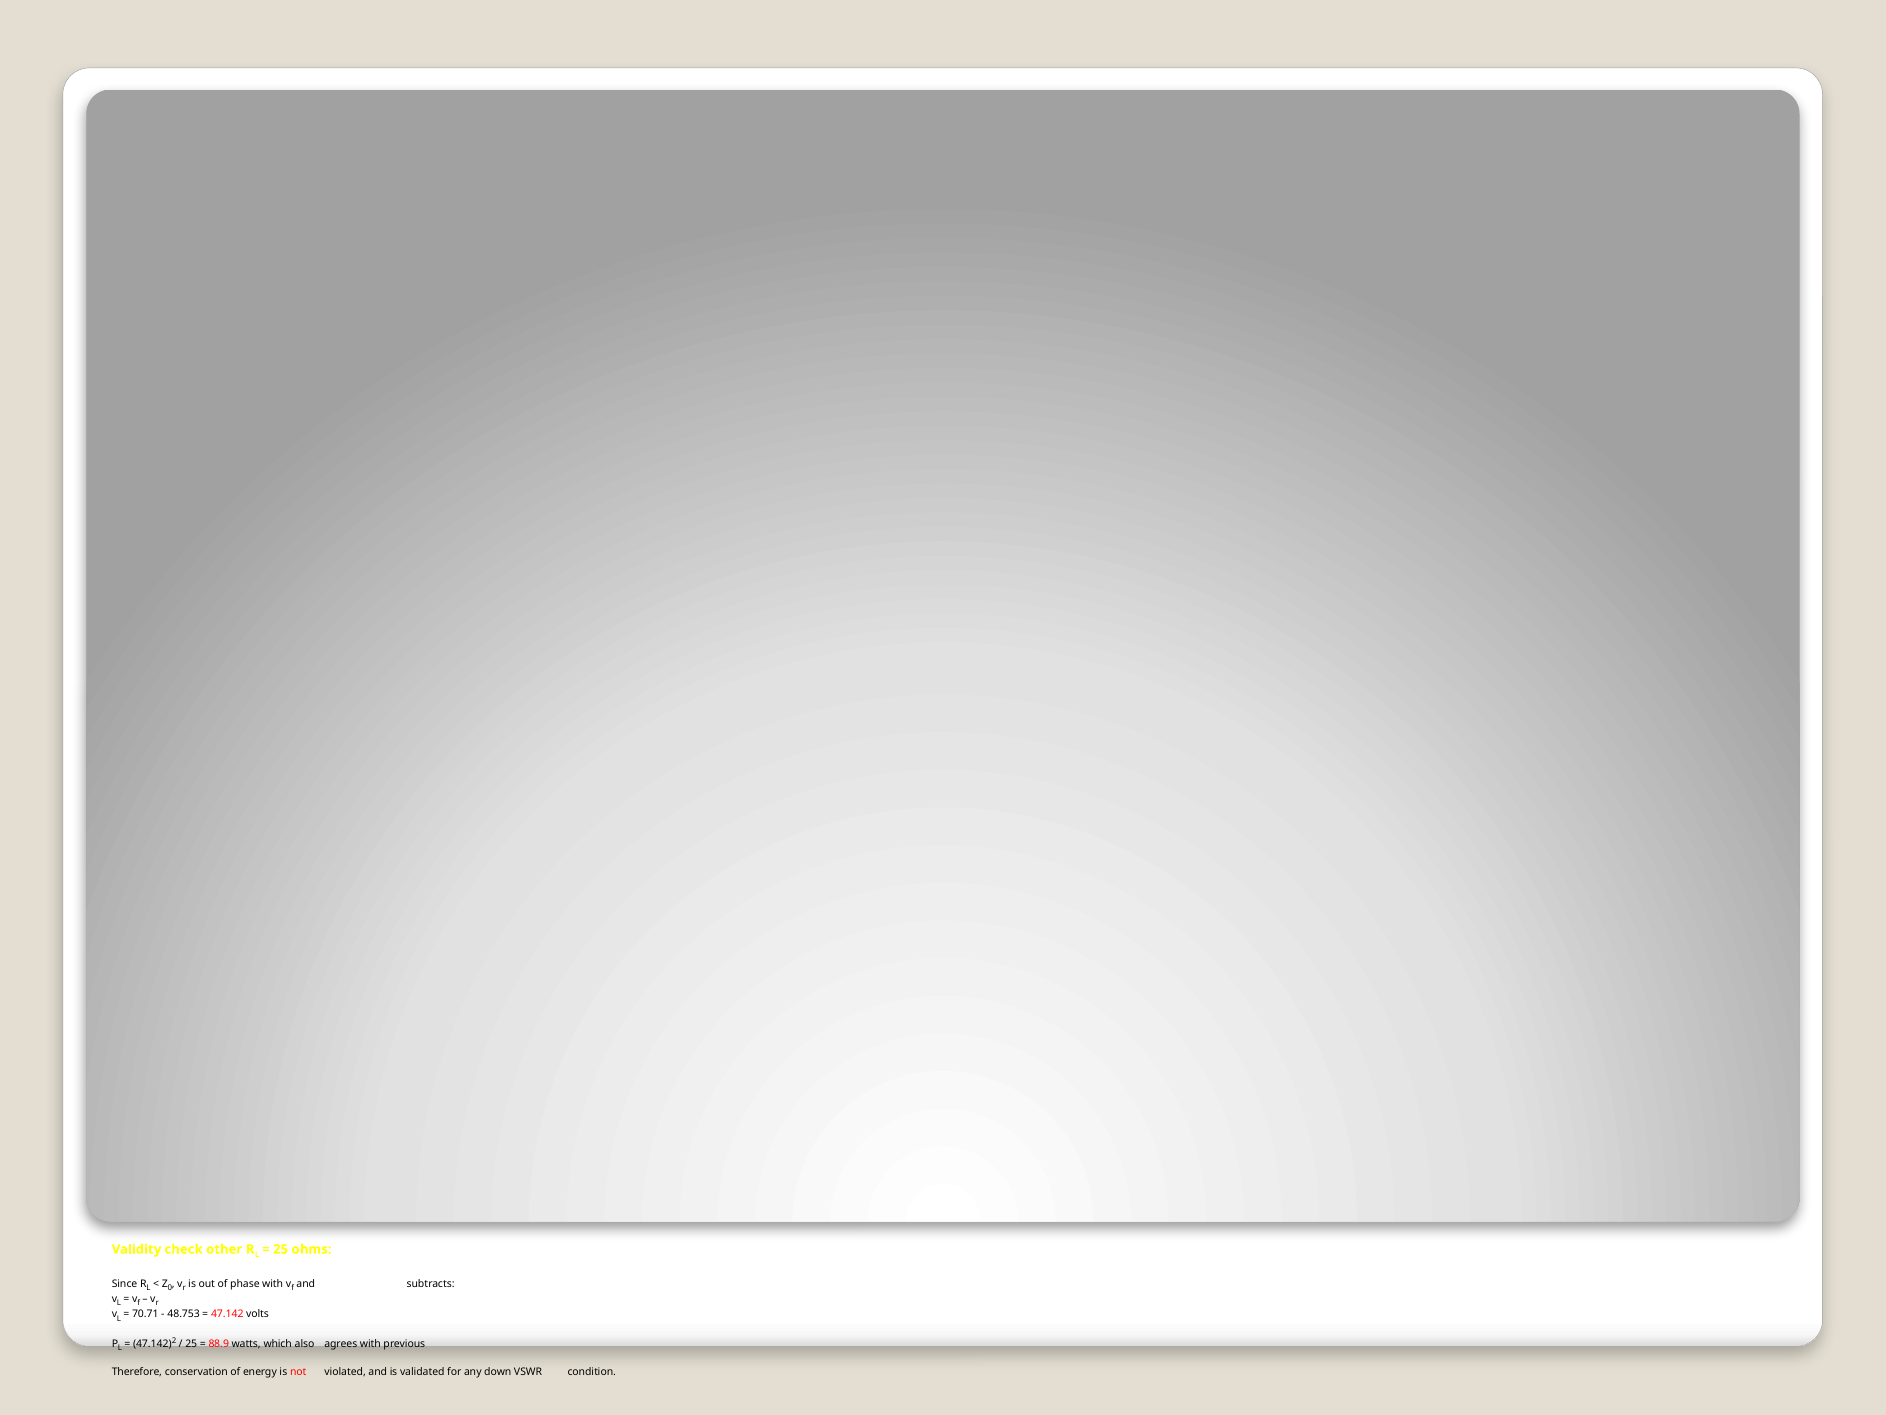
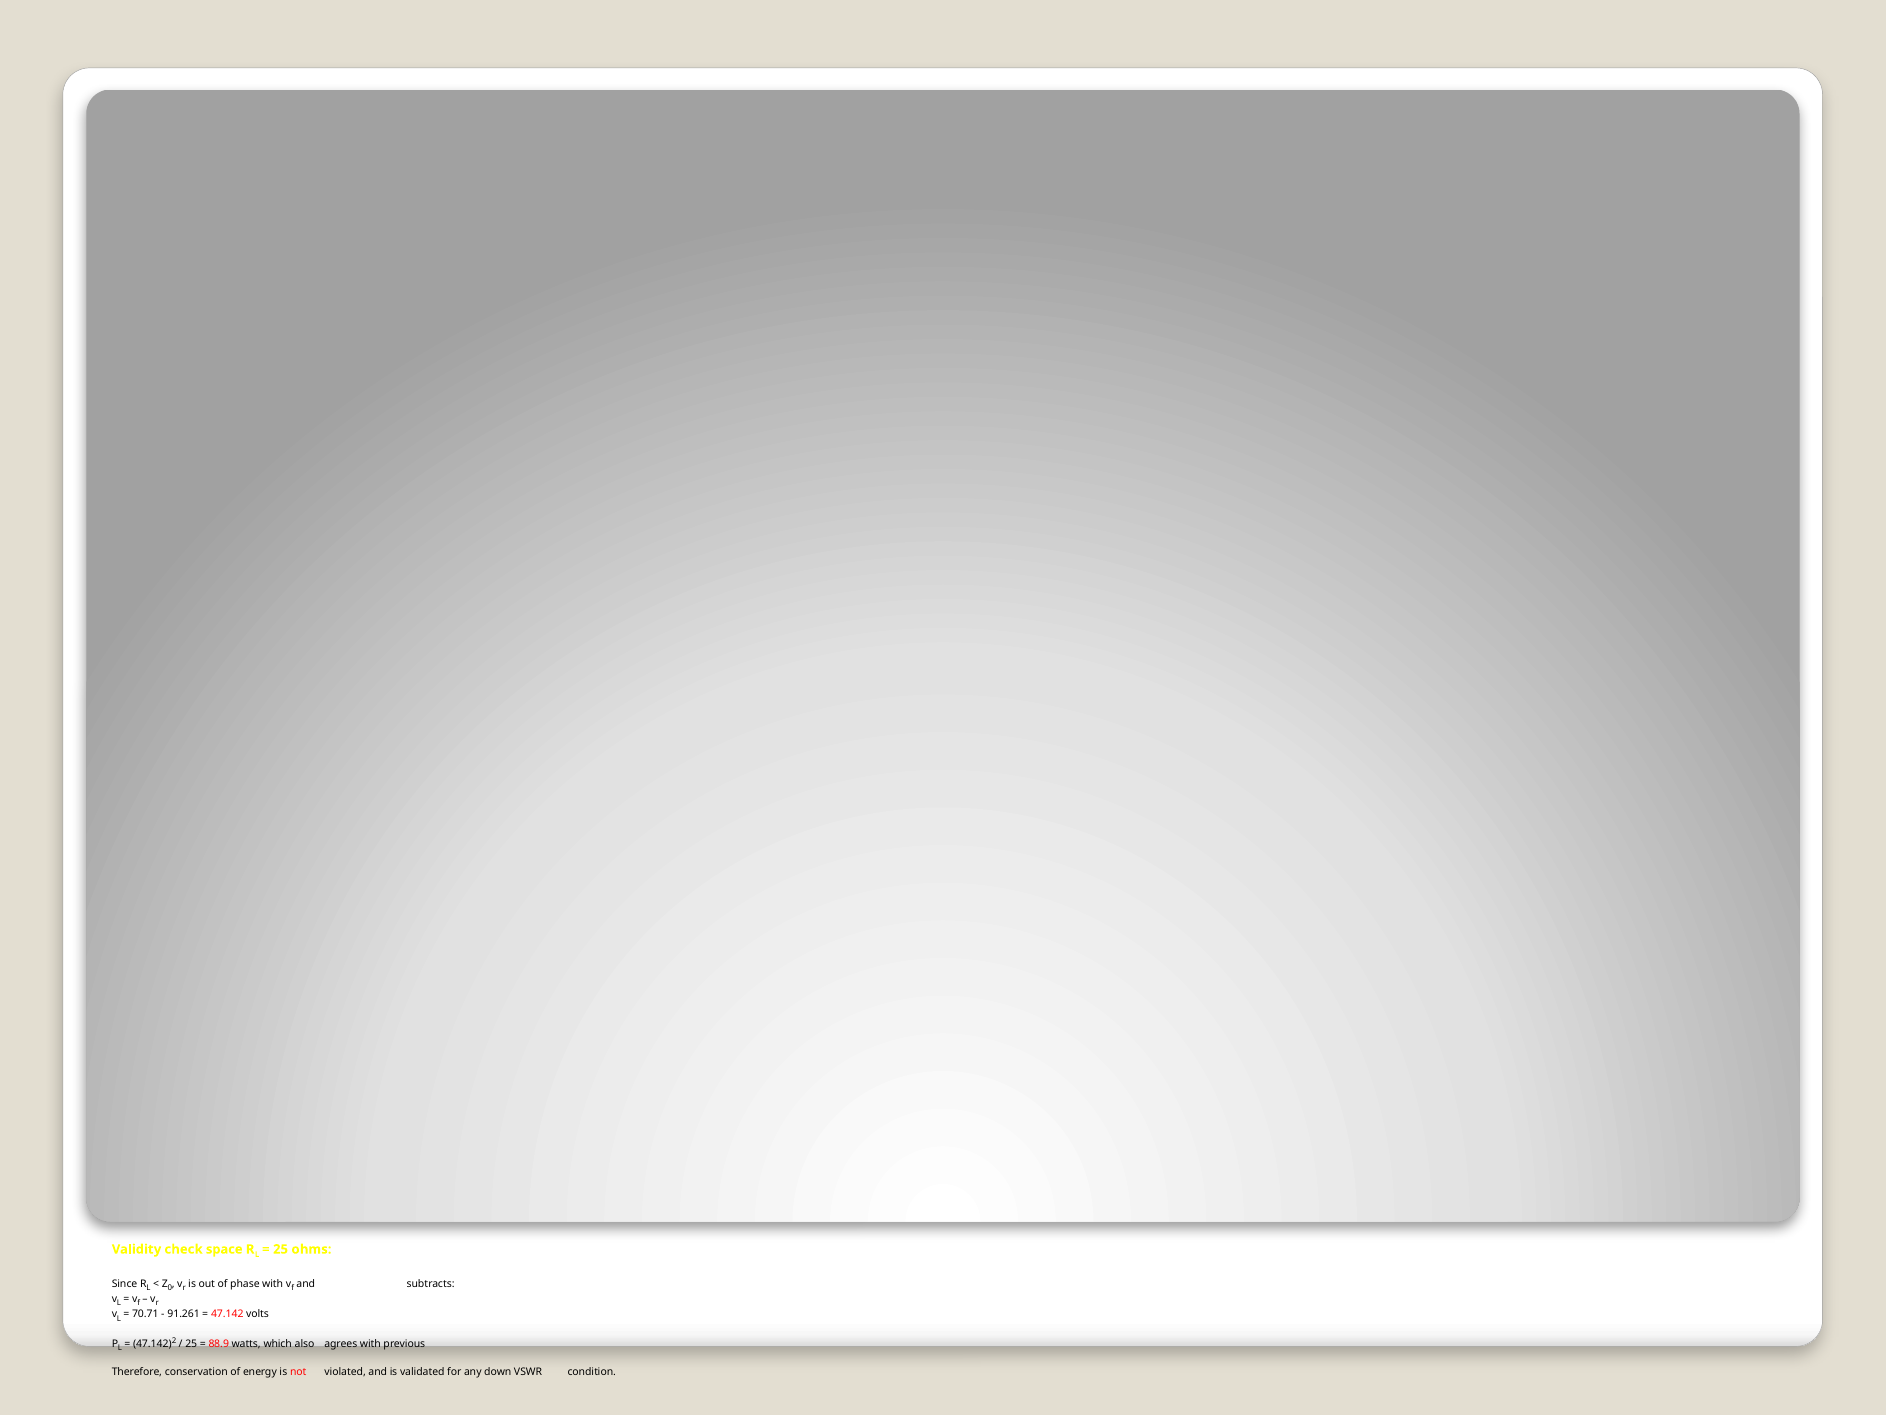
other: other -> space (224, 1249)
48.753: 48.753 -> 91.261 (184, 1314)
